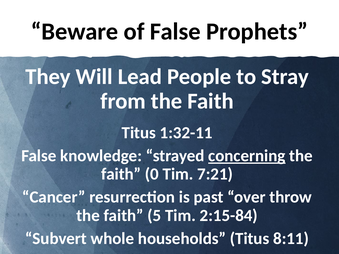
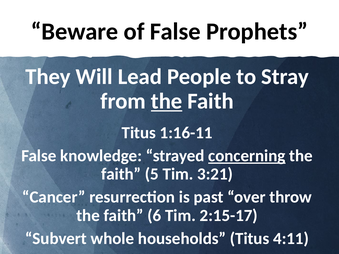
the underline: none -> present (167, 101)
1:32-11: 1:32-11 -> 1:16-11 (186, 133)
0: 0 -> 5 (152, 174)
7:21: 7:21 -> 3:21 (215, 174)
5: 5 -> 6 (154, 216)
2:15-84: 2:15-84 -> 2:15-17 (229, 216)
8:11: 8:11 -> 4:11 (291, 239)
